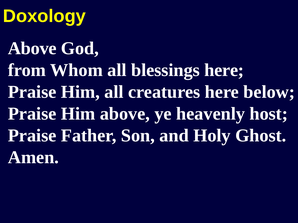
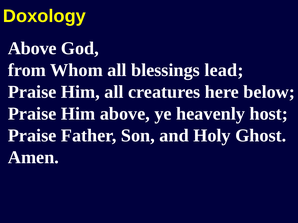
blessings here: here -> lead (224, 70)
